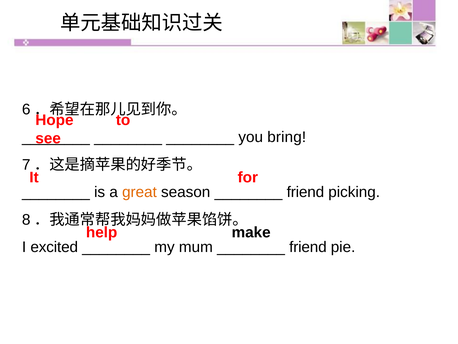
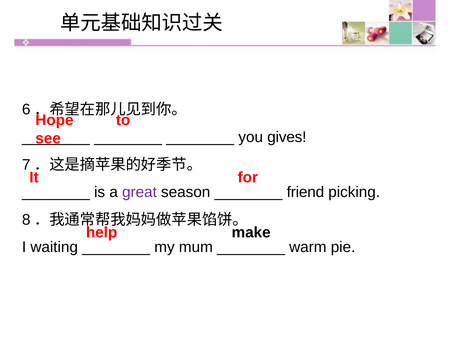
bring: bring -> gives (287, 137)
great colour: orange -> purple (139, 192)
excited: excited -> waiting (54, 247)
friend: friend -> warm (308, 247)
